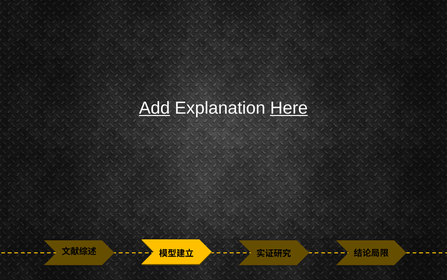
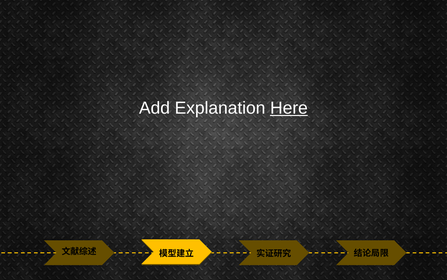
Add underline: present -> none (155, 108)
